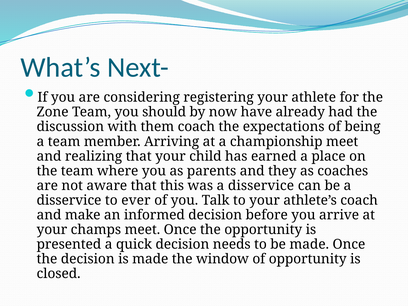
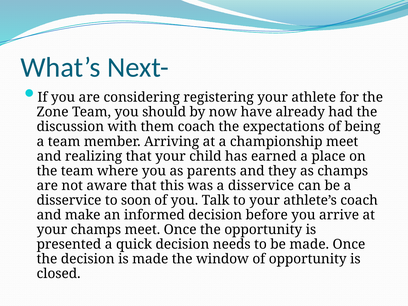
as coaches: coaches -> champs (343, 171)
ever: ever -> soon (136, 200)
